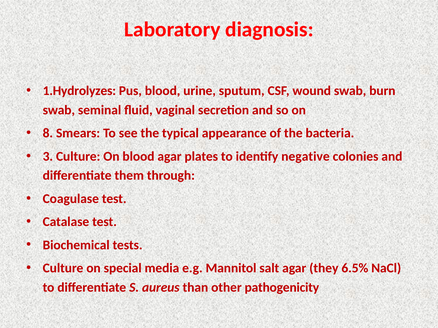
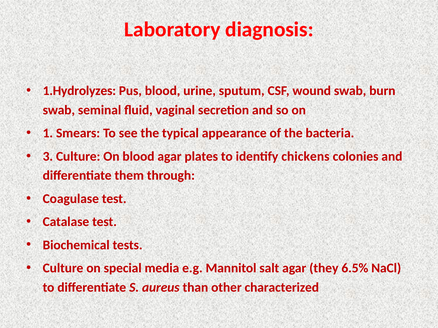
8: 8 -> 1 (48, 133)
negative: negative -> chickens (305, 157)
pathogenicity: pathogenicity -> characterized (282, 288)
